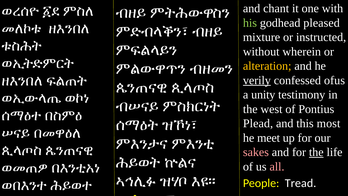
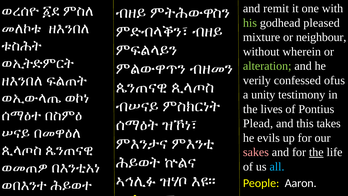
chant: chant -> remit (276, 8)
instructed: instructed -> neighbour (321, 37)
alteration colour: yellow -> light green (267, 66)
verily underline: present -> none (257, 80)
west: west -> lives (272, 109)
most: most -> takes (329, 123)
meet: meet -> evils (269, 138)
all colour: pink -> light blue (277, 166)
Tread: Tread -> Aaron (301, 183)
